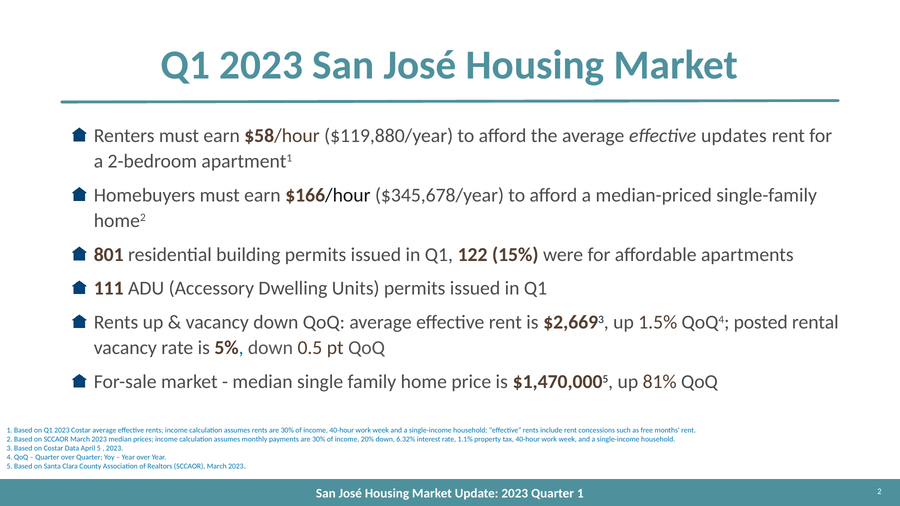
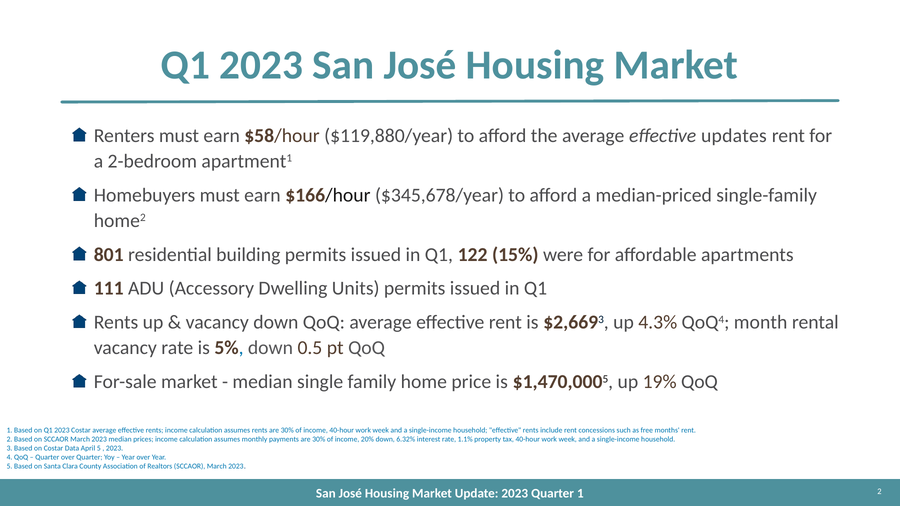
1.5%: 1.5% -> 4.3% (658, 323)
posted: posted -> month (761, 323)
81%: 81% -> 19% (660, 382)
